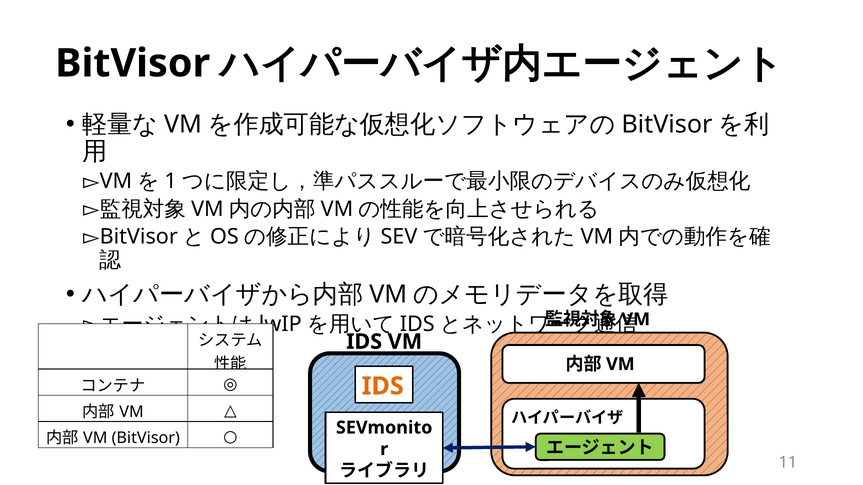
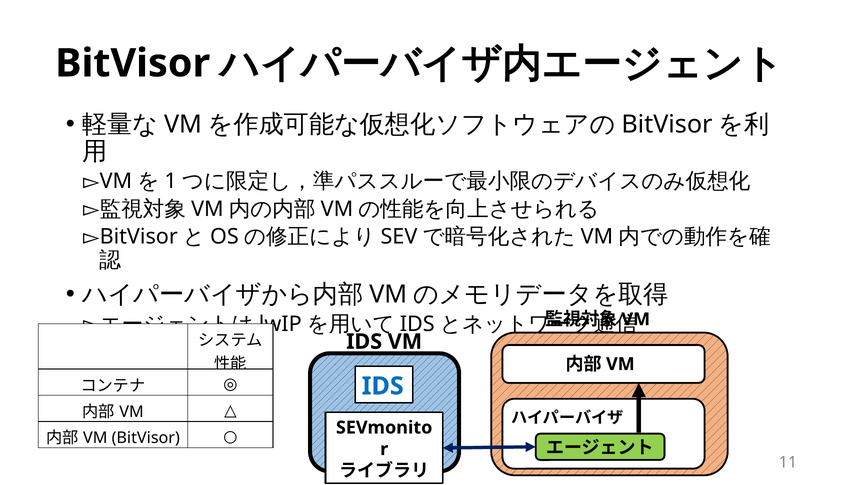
IDS colour: orange -> blue (383, 386)
